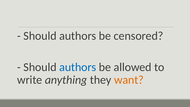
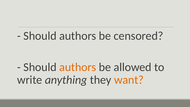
authors colour: blue -> orange (78, 67)
